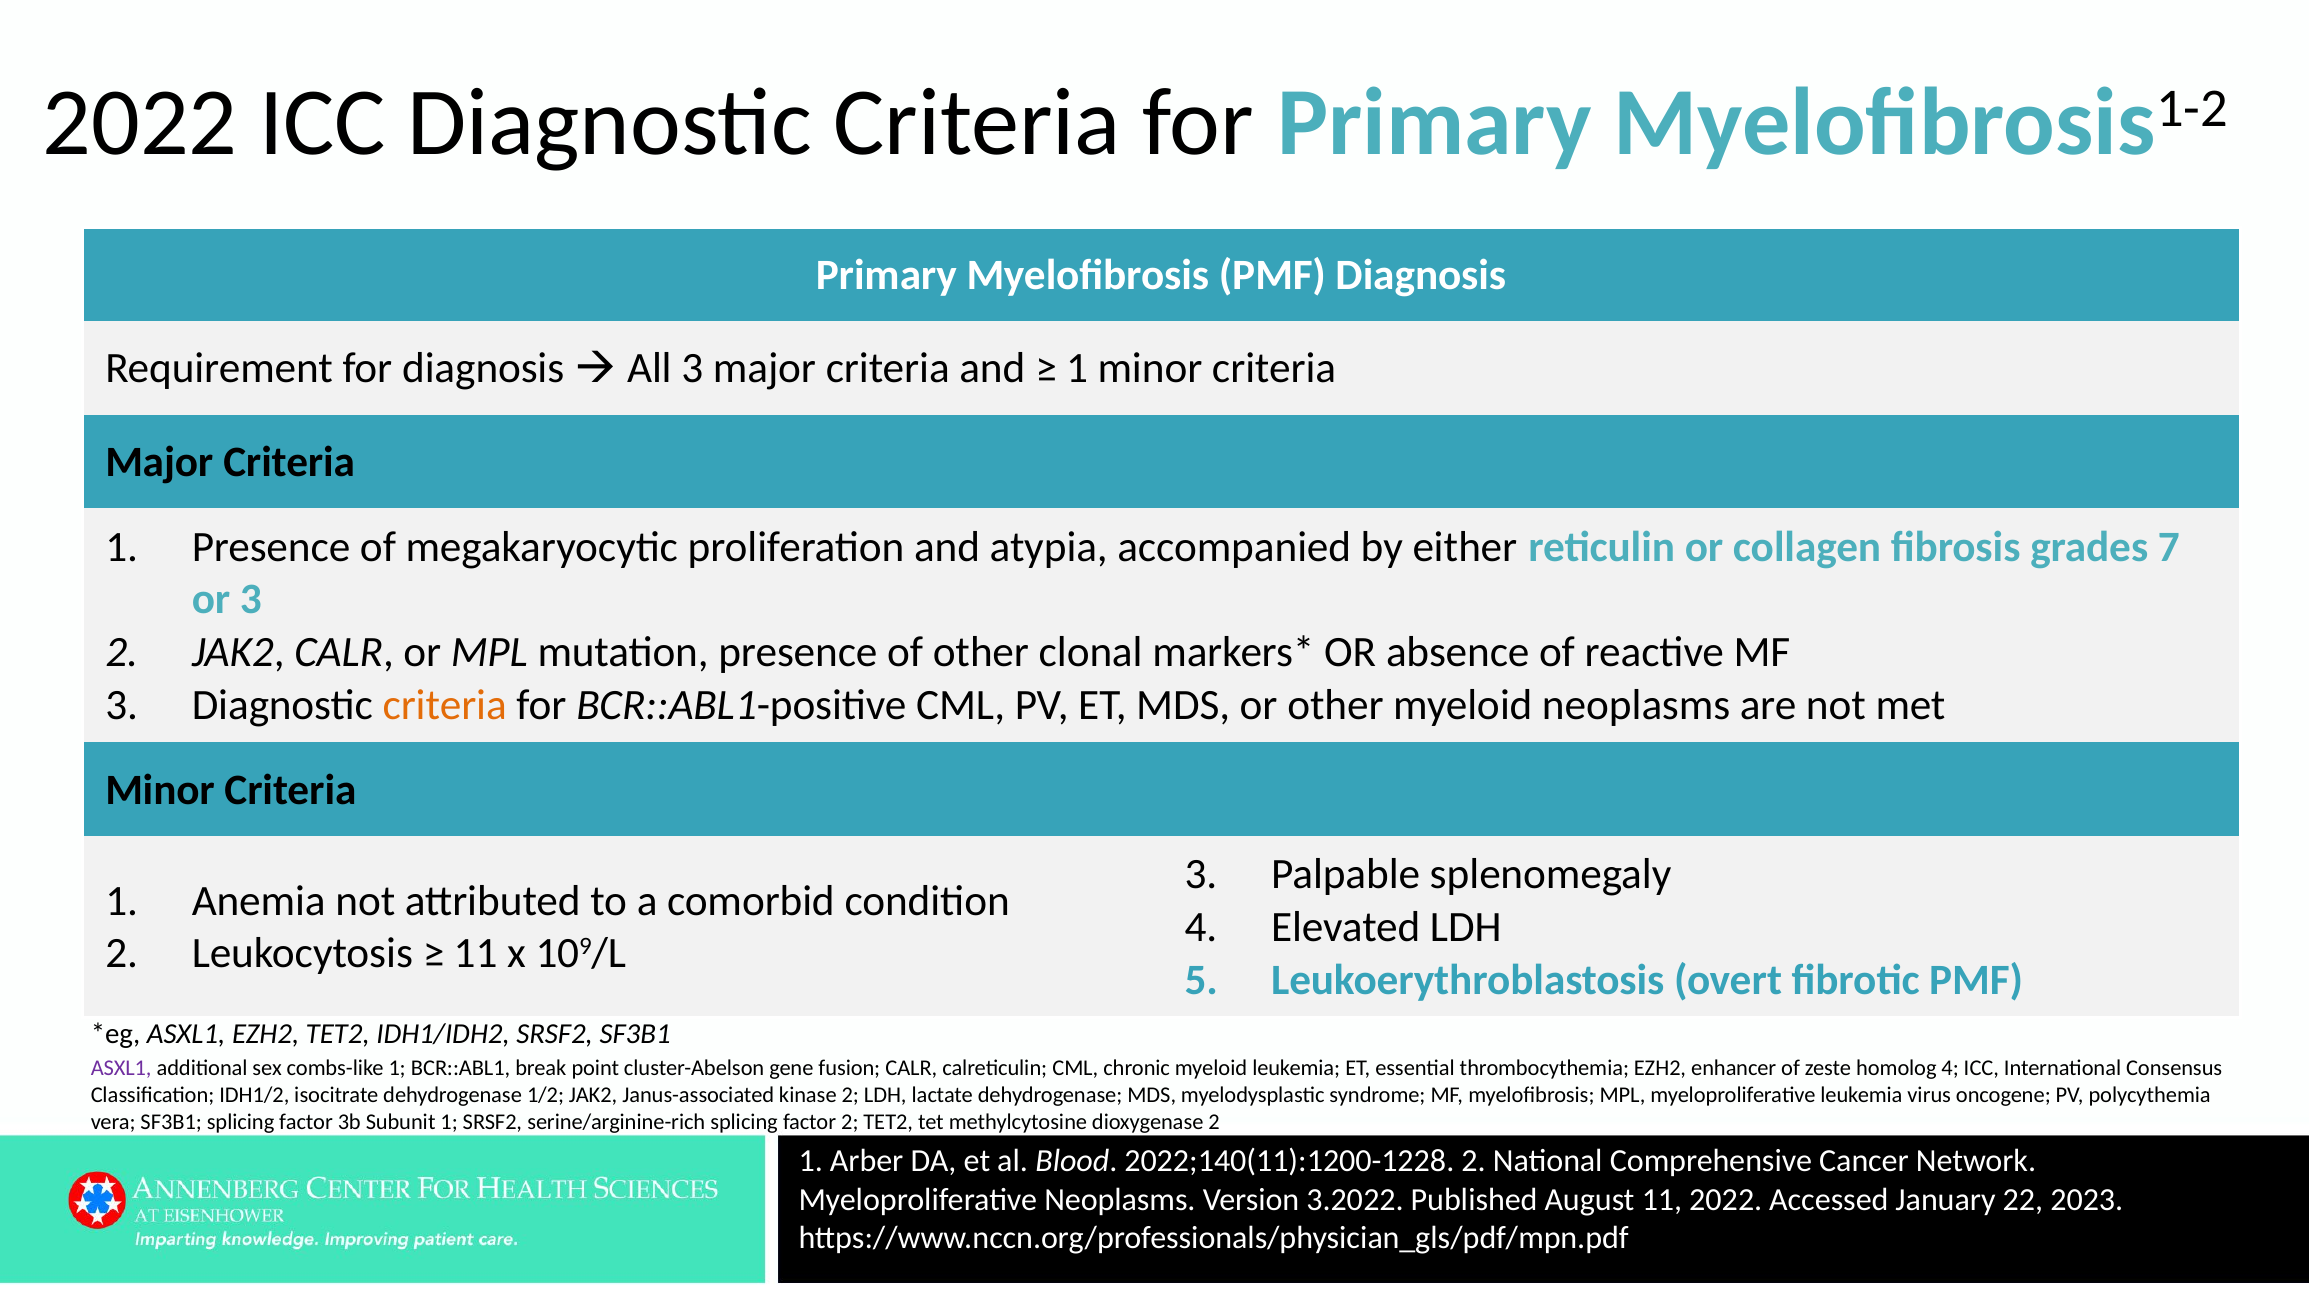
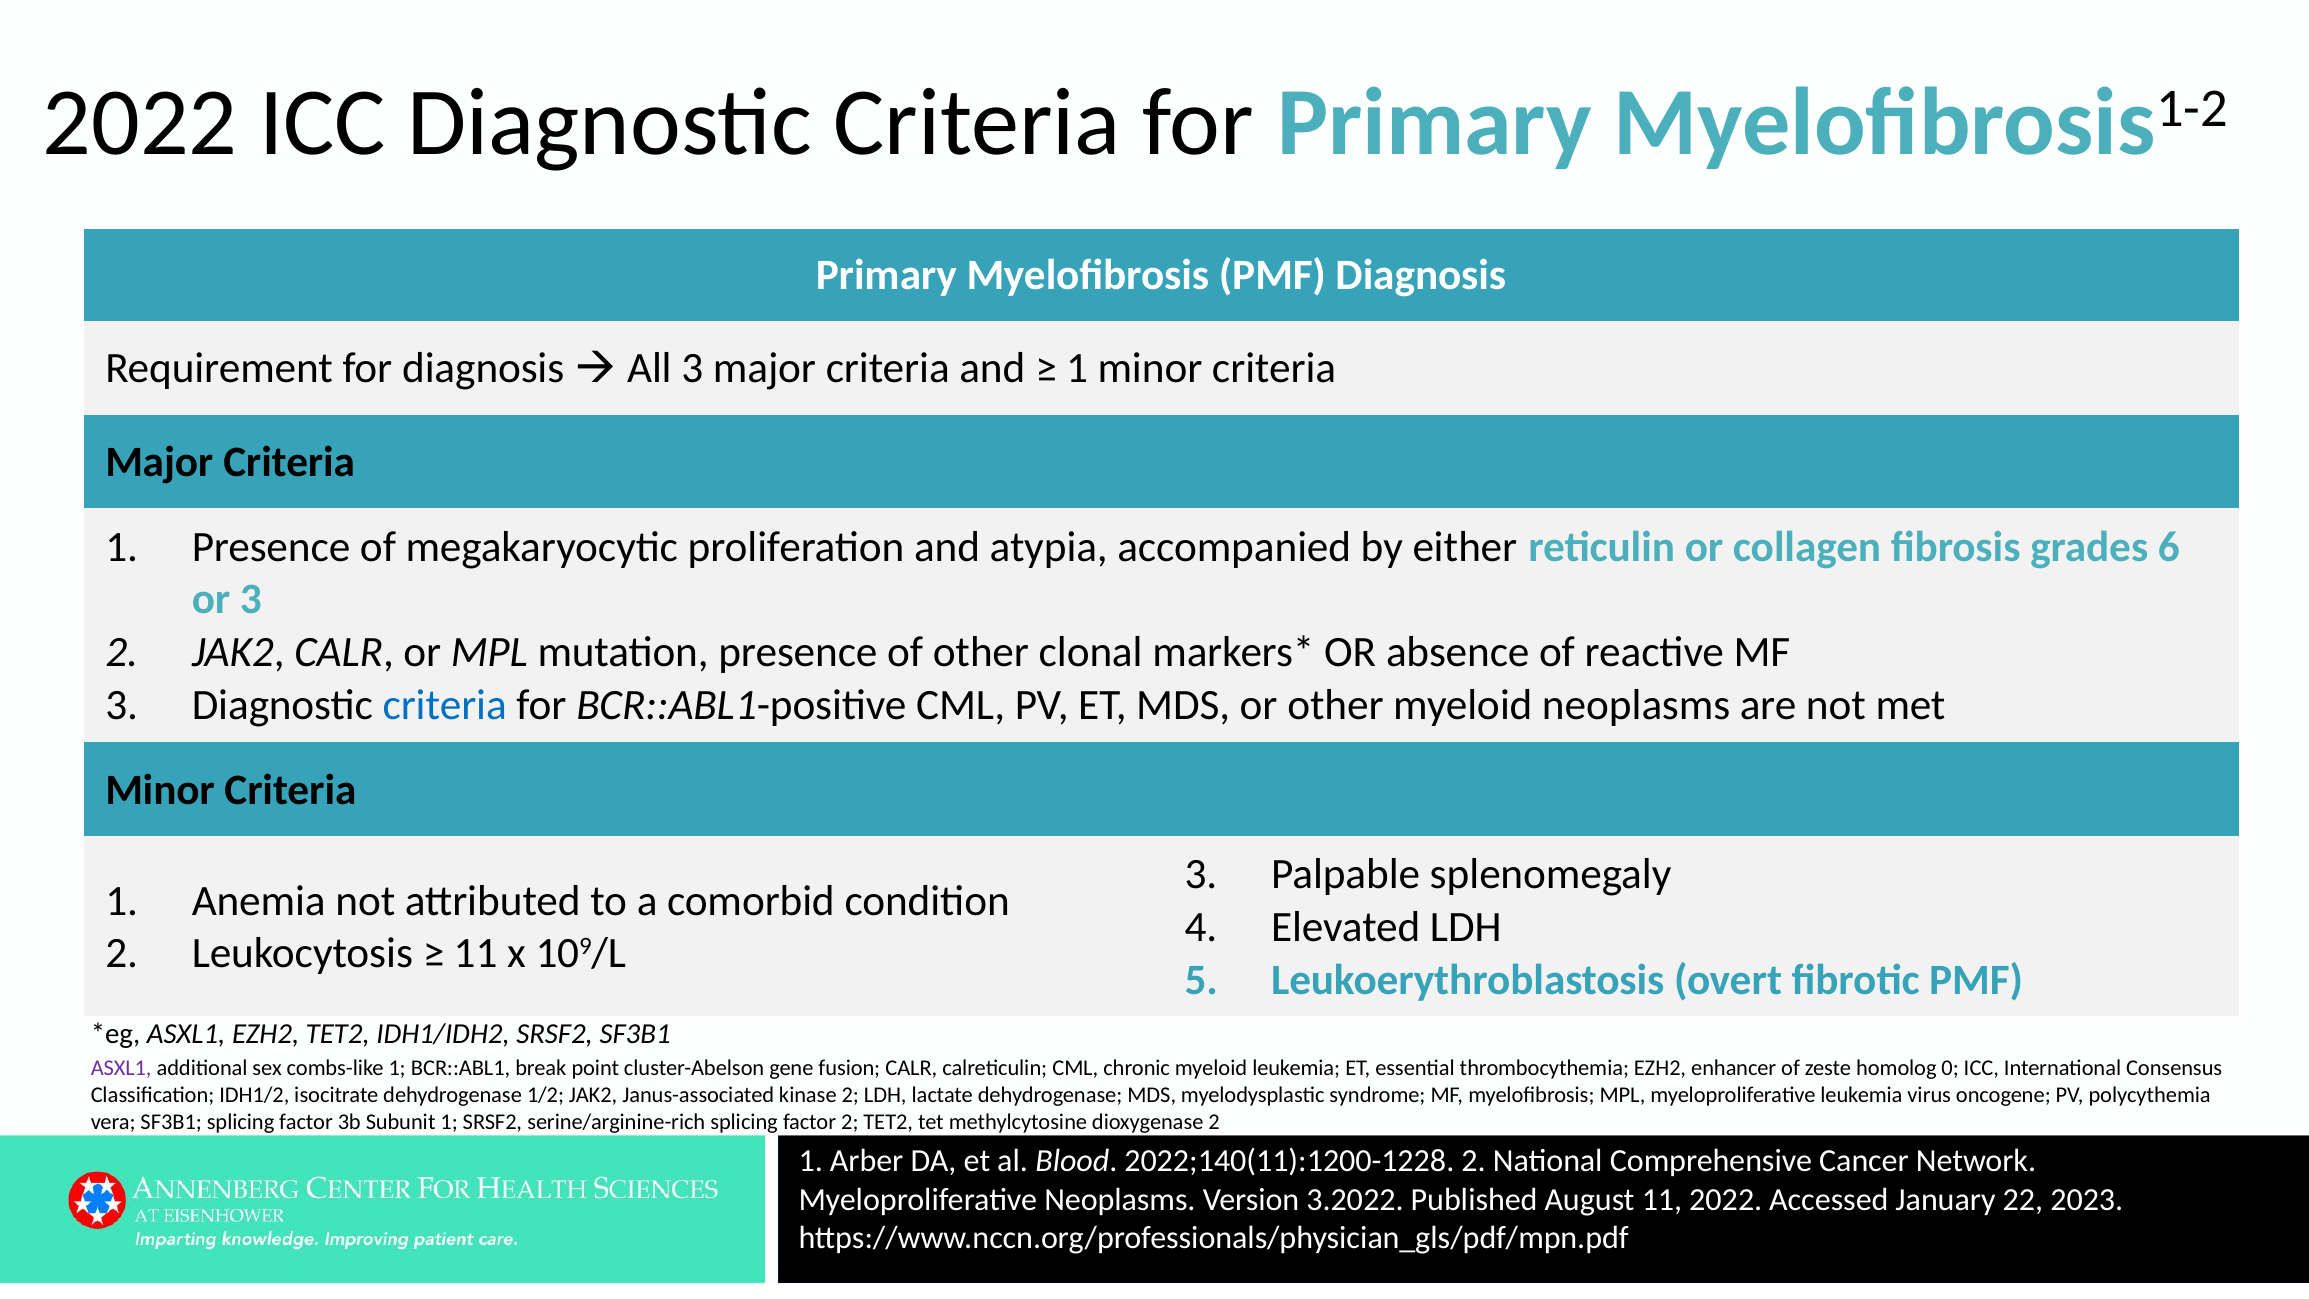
7: 7 -> 6 (2169, 547)
criteria colour: orange -> blue (445, 705)
homolog 4: 4 -> 0 (1950, 1068)
